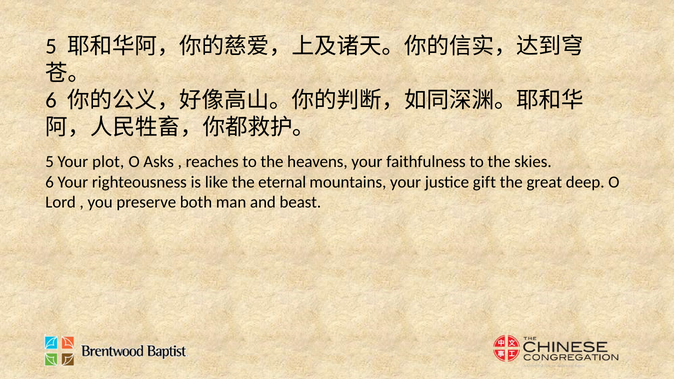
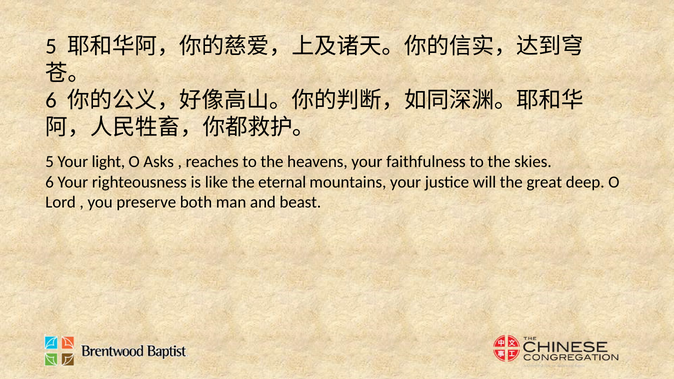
plot: plot -> light (108, 162)
gift: gift -> will (485, 182)
